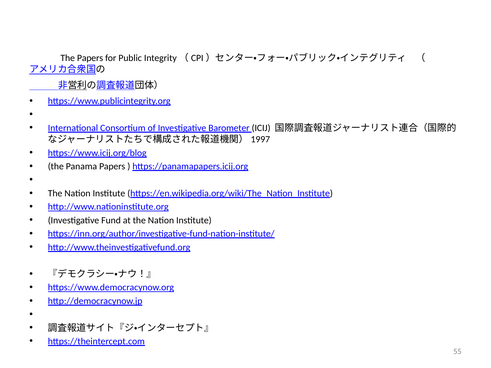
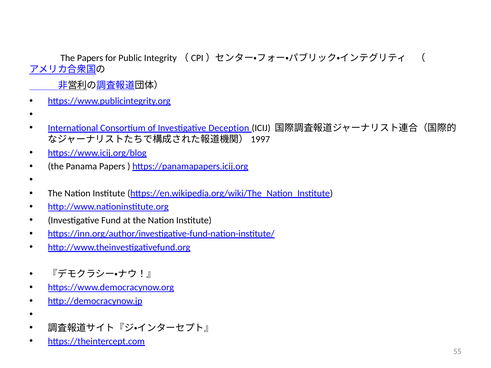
Barometer: Barometer -> Deception (229, 128)
